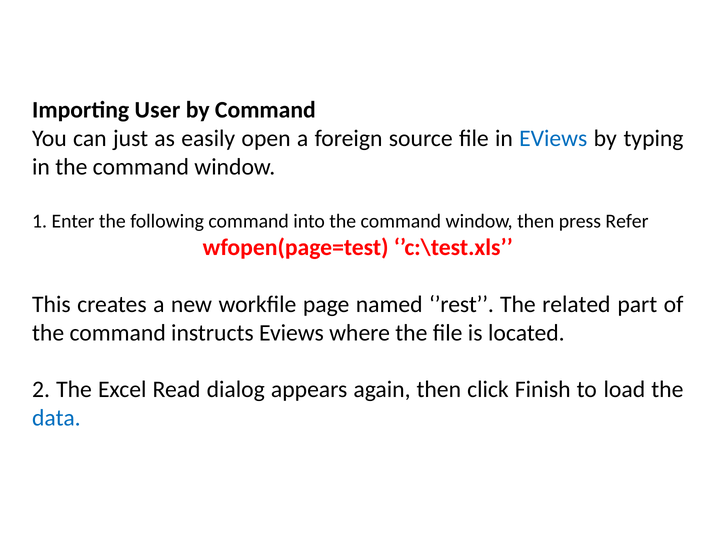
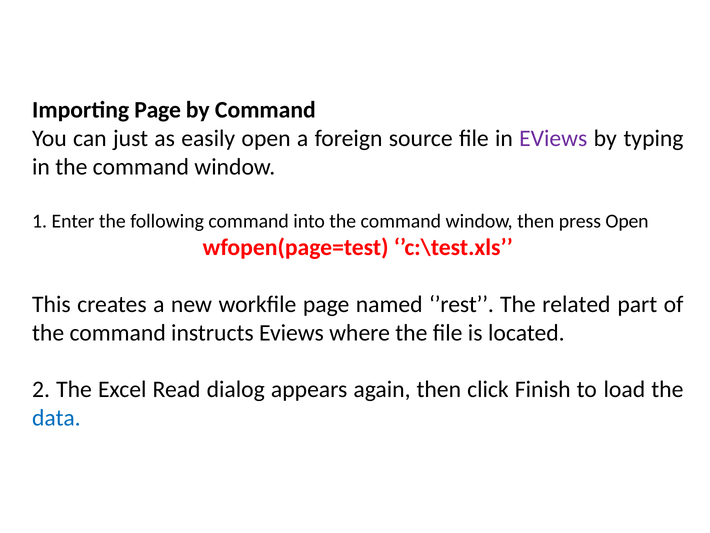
Importing User: User -> Page (158, 110)
EViews colour: blue -> purple (553, 138)
press Refer: Refer -> Open (627, 221)
